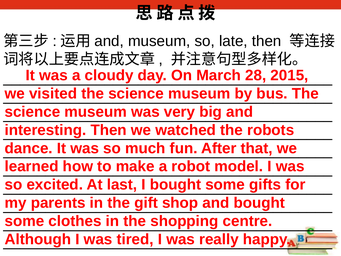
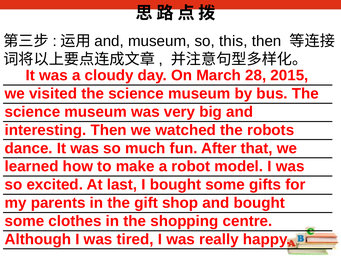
late: late -> this (233, 41)
